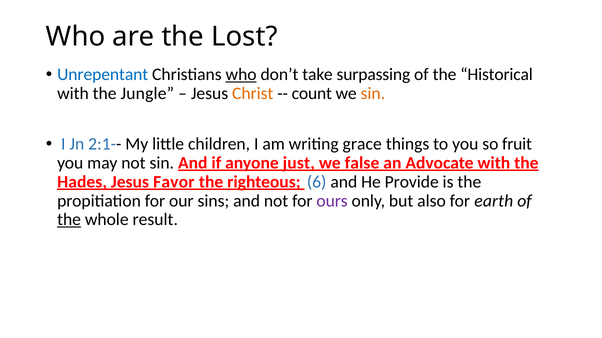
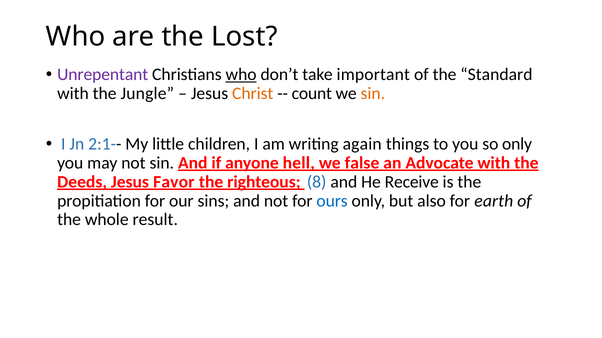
Unrepentant colour: blue -> purple (103, 75)
surpassing: surpassing -> important (373, 75)
Historical: Historical -> Standard (496, 75)
grace: grace -> again (362, 144)
so fruit: fruit -> only (517, 144)
just: just -> hell (299, 163)
Hades: Hades -> Deeds (82, 182)
6: 6 -> 8 (317, 182)
Provide: Provide -> Receive (412, 182)
ours colour: purple -> blue (332, 201)
the underline: present -> none (69, 220)
